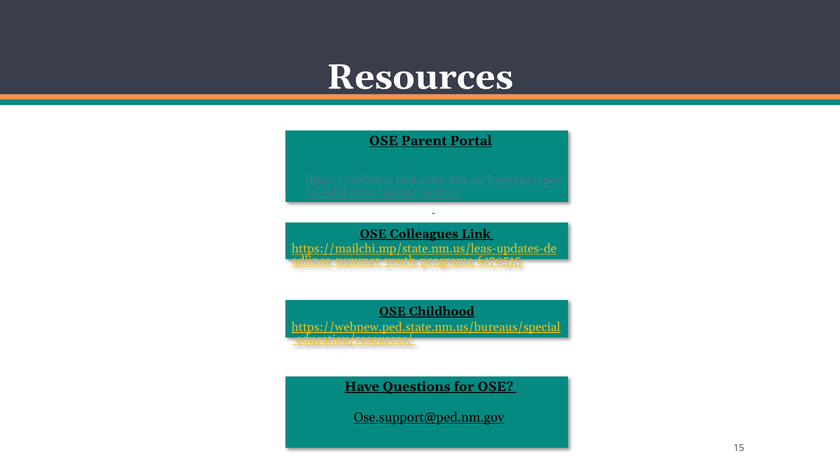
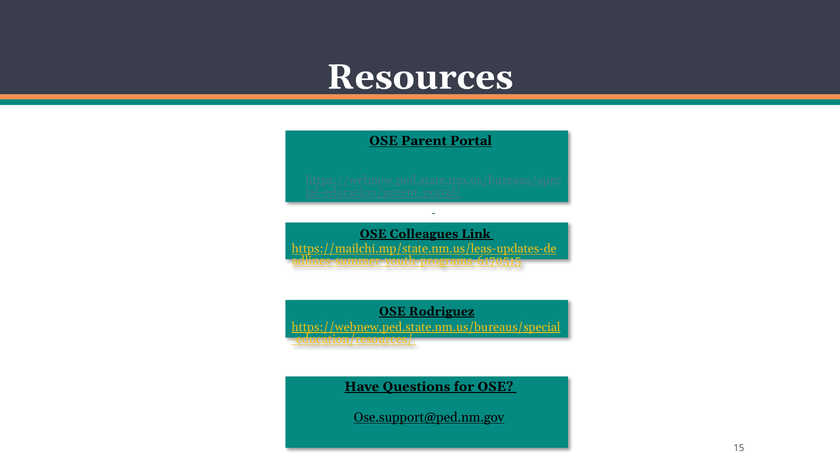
Childhood: Childhood -> Rodriguez (442, 312)
